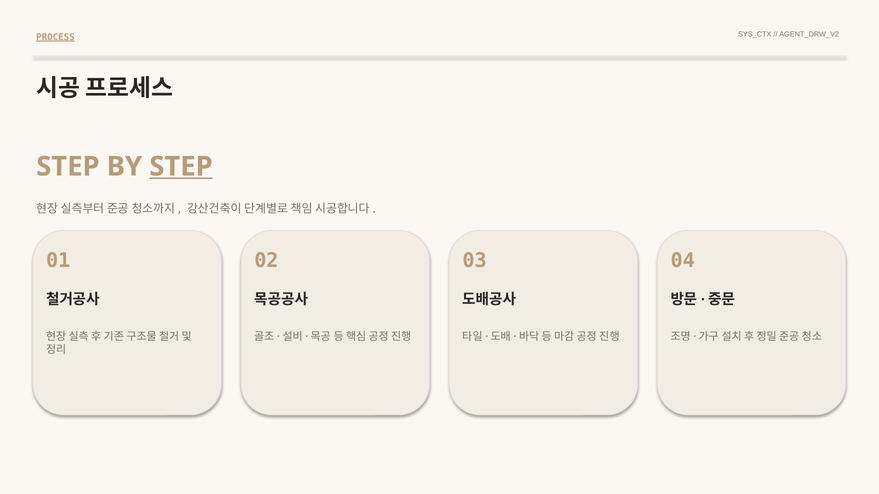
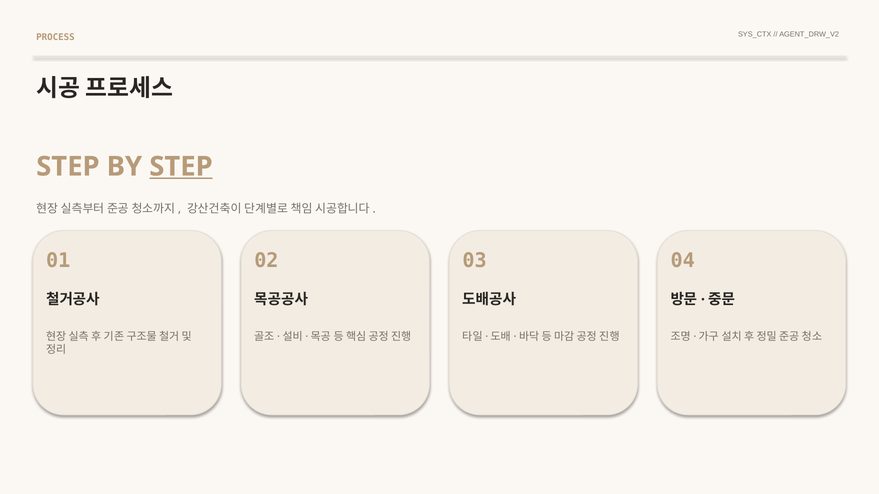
PROCESS underline: present -> none (55, 37)
